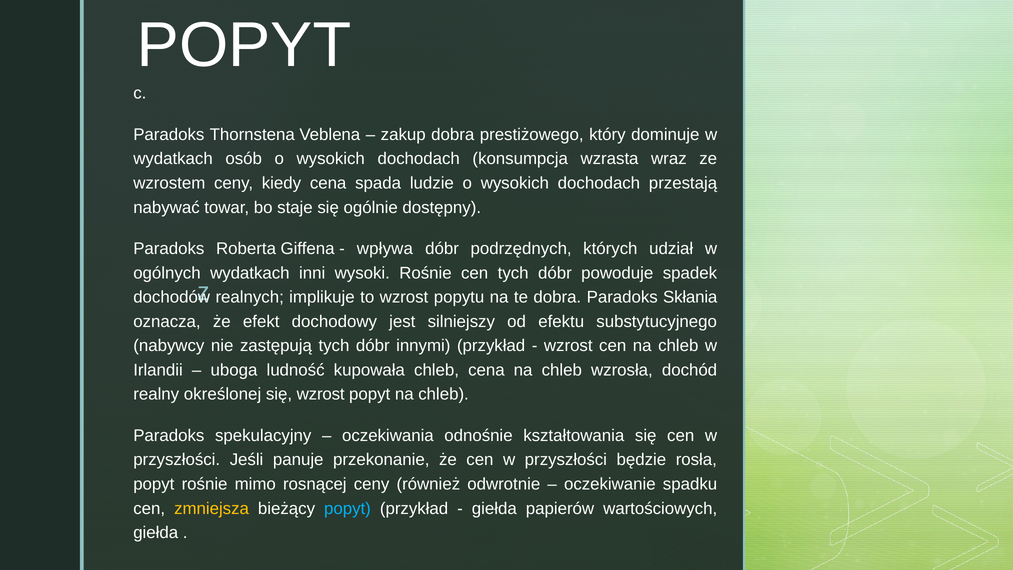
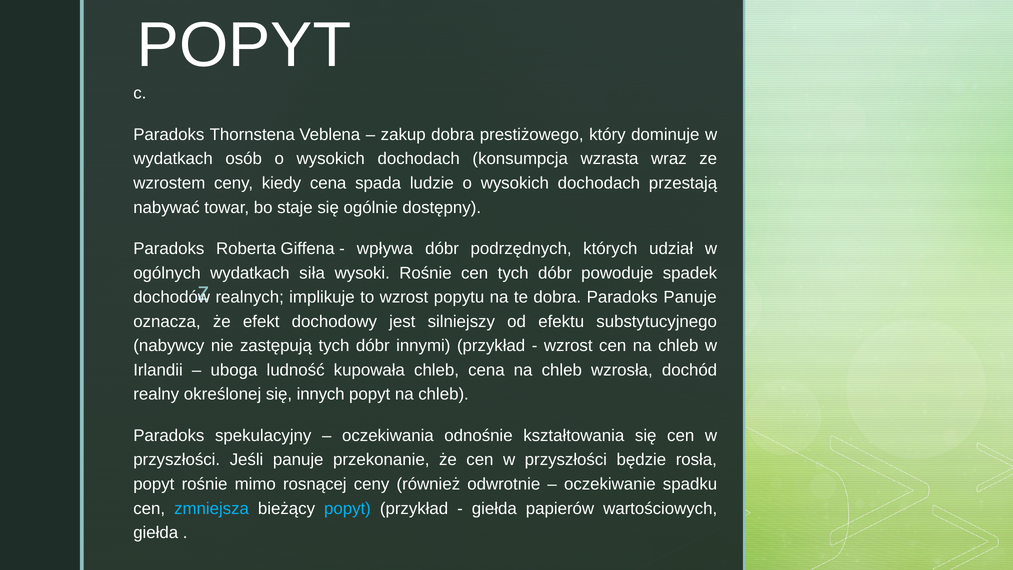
inni: inni -> siła (312, 273)
Paradoks Skłania: Skłania -> Panuje (690, 297)
się wzrost: wzrost -> innych (321, 394)
zmniejsza colour: yellow -> light blue (212, 508)
